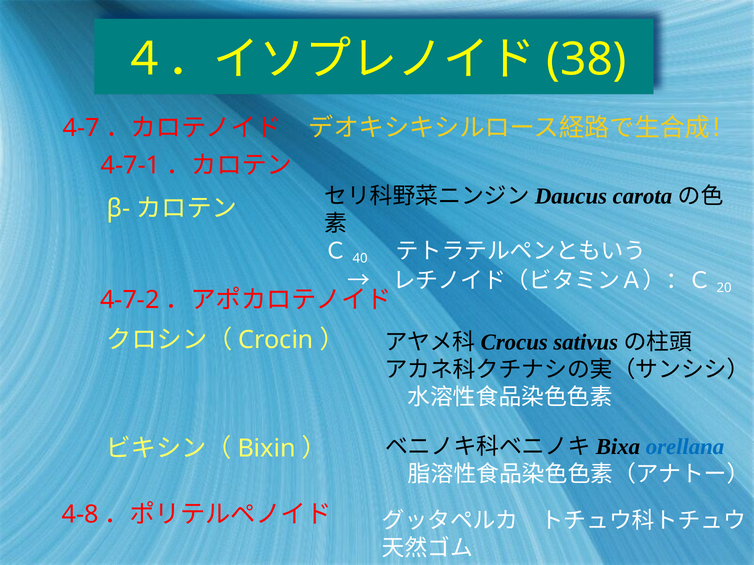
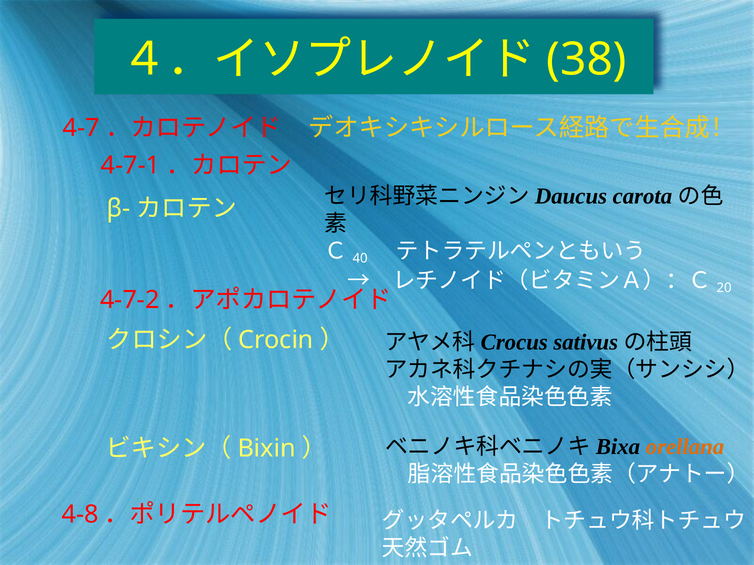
orellana colour: blue -> orange (685, 447)
